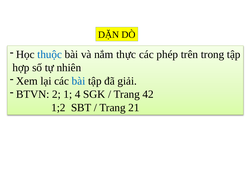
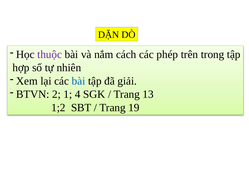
thuộc colour: blue -> purple (50, 54)
thực: thực -> cách (126, 54)
42: 42 -> 13 (148, 94)
21: 21 -> 19 (134, 107)
